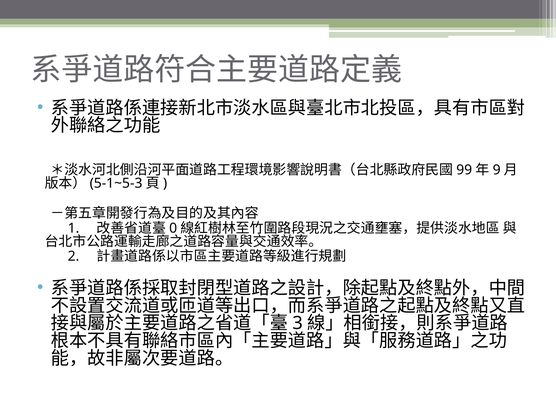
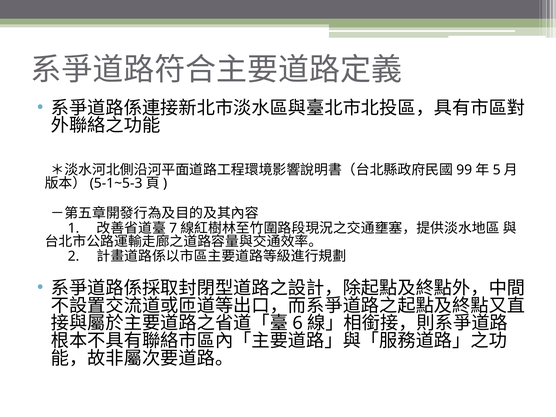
9: 9 -> 5 (497, 170)
0: 0 -> 7 (173, 228)
3: 3 -> 6 (298, 323)
